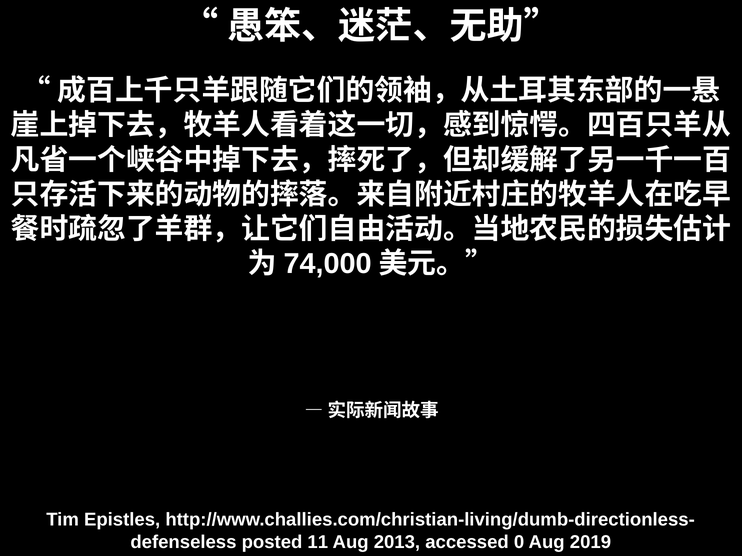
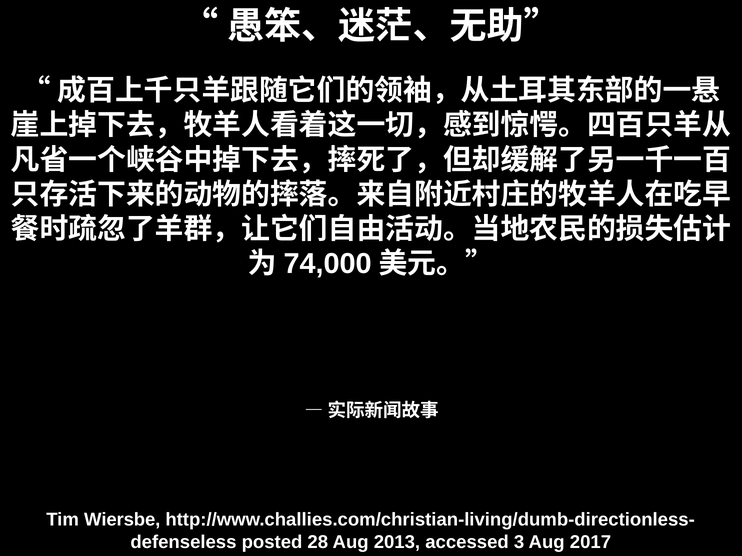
Epistles: Epistles -> Wiersbe (122, 520)
11: 11 -> 28 (318, 542)
0: 0 -> 3 (519, 542)
2019: 2019 -> 2017 (590, 542)
